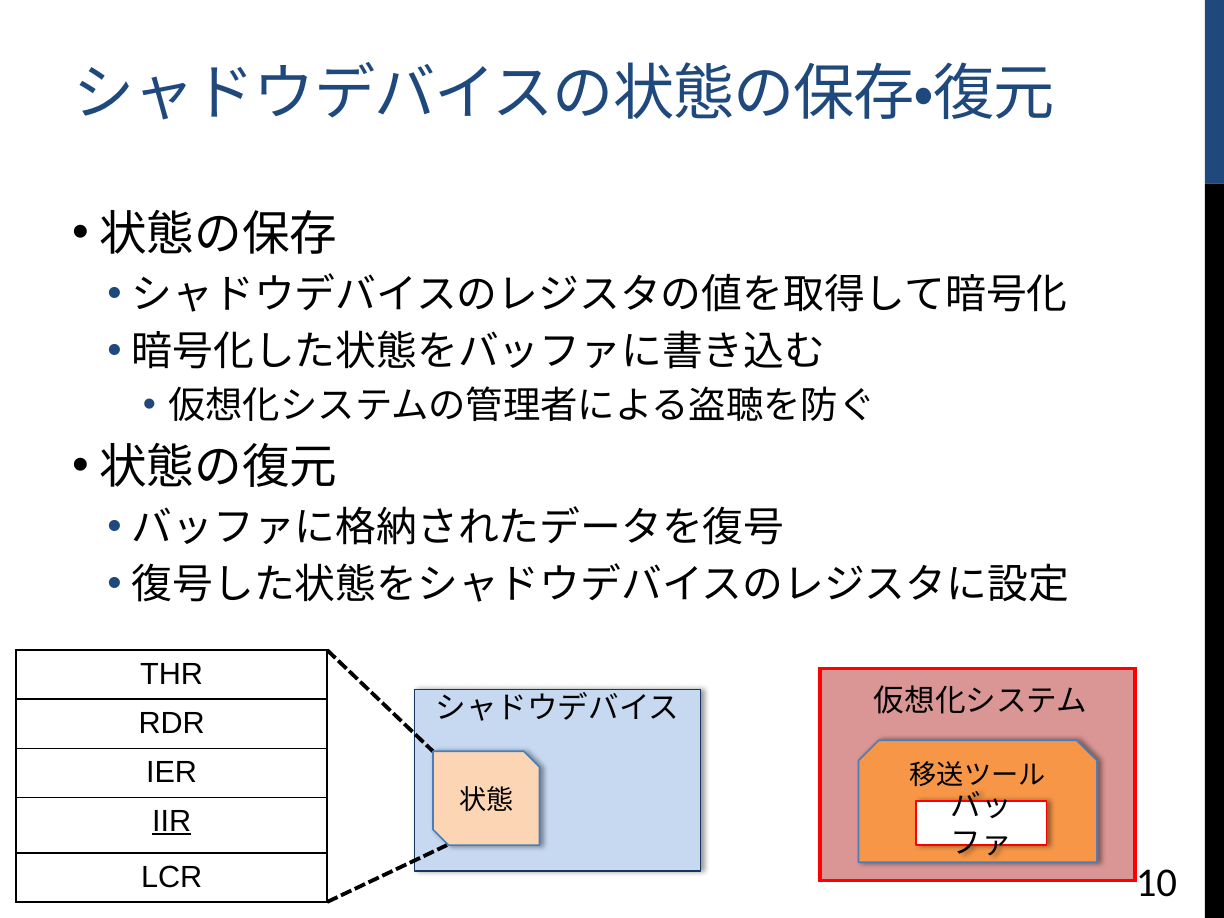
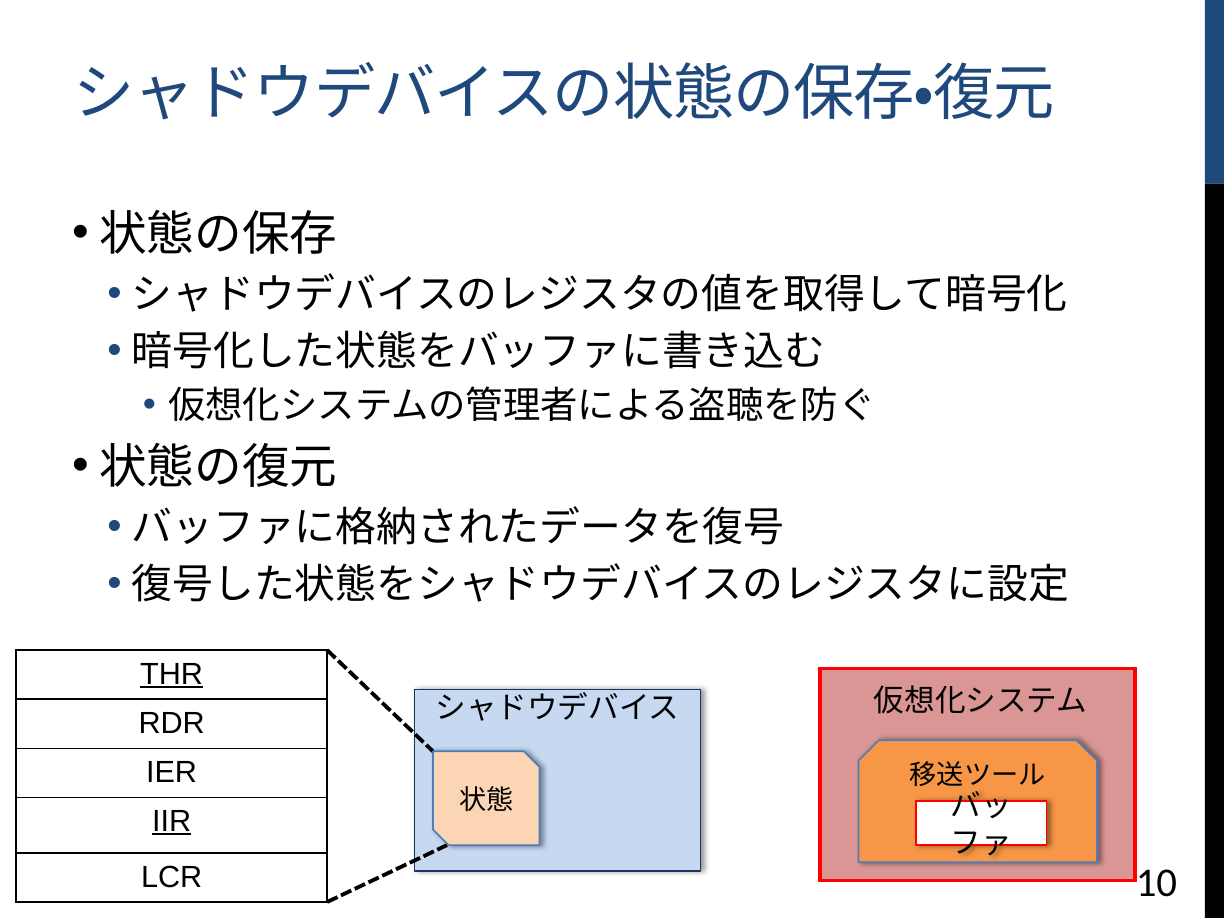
THR underline: none -> present (172, 674)
